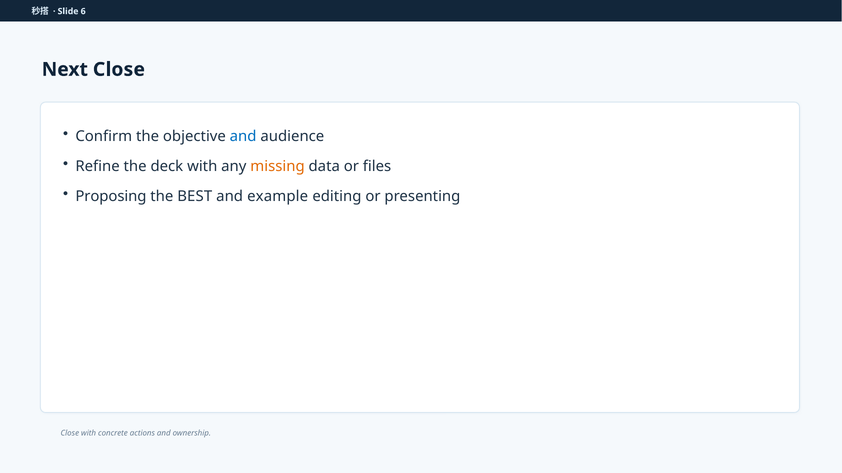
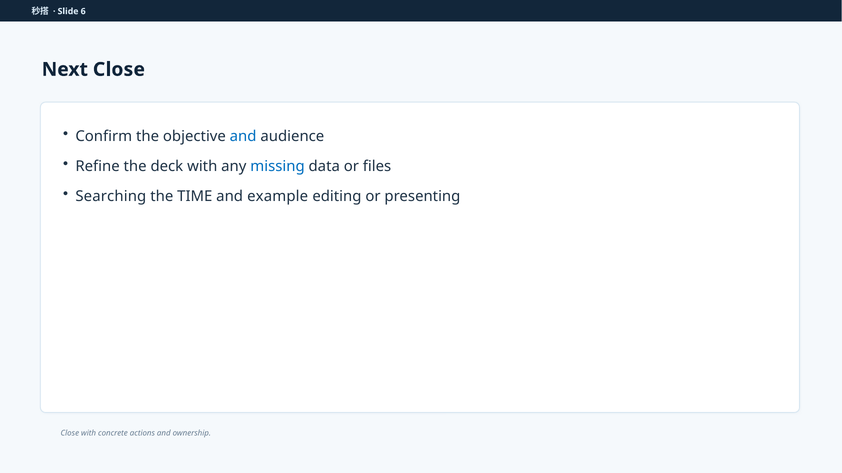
missing colour: orange -> blue (278, 166)
Proposing: Proposing -> Searching (111, 197)
BEST: BEST -> TIME (195, 197)
